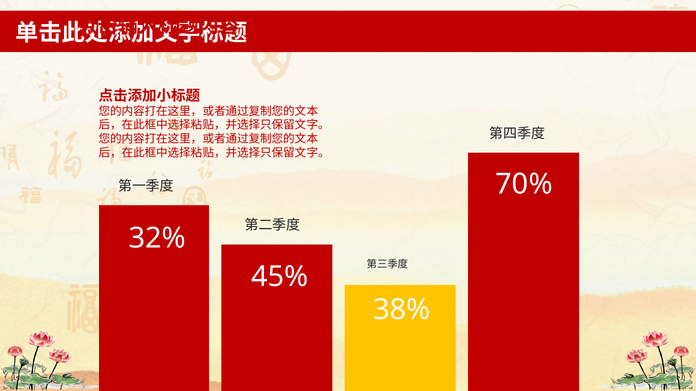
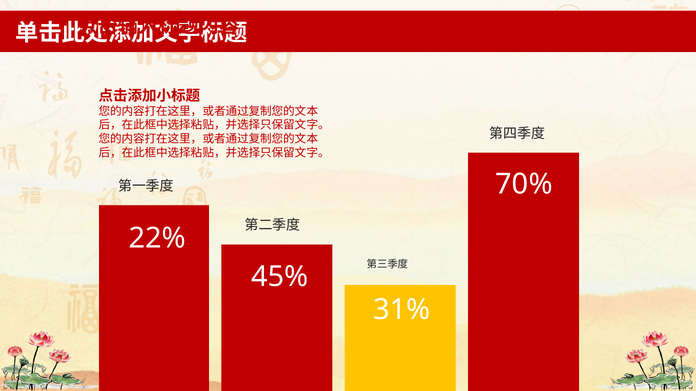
32%: 32% -> 22% (157, 238)
38%: 38% -> 31% (402, 310)
